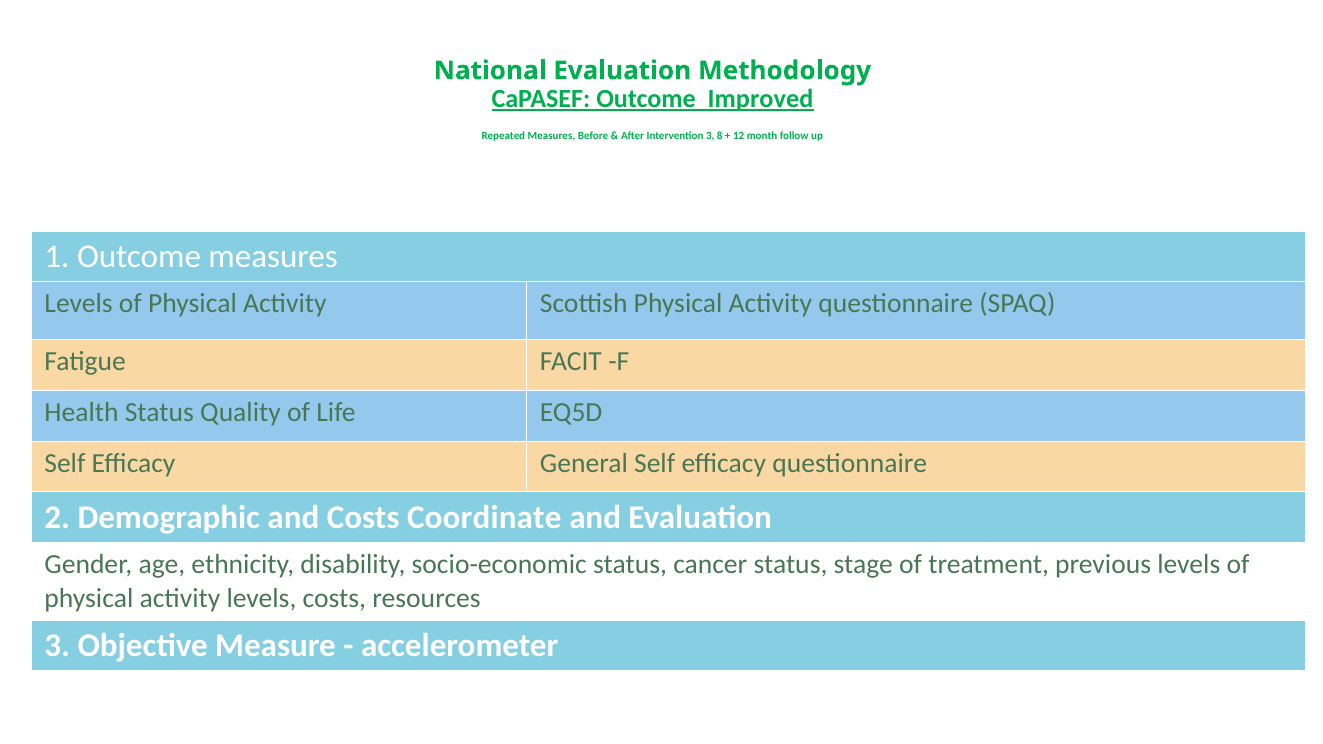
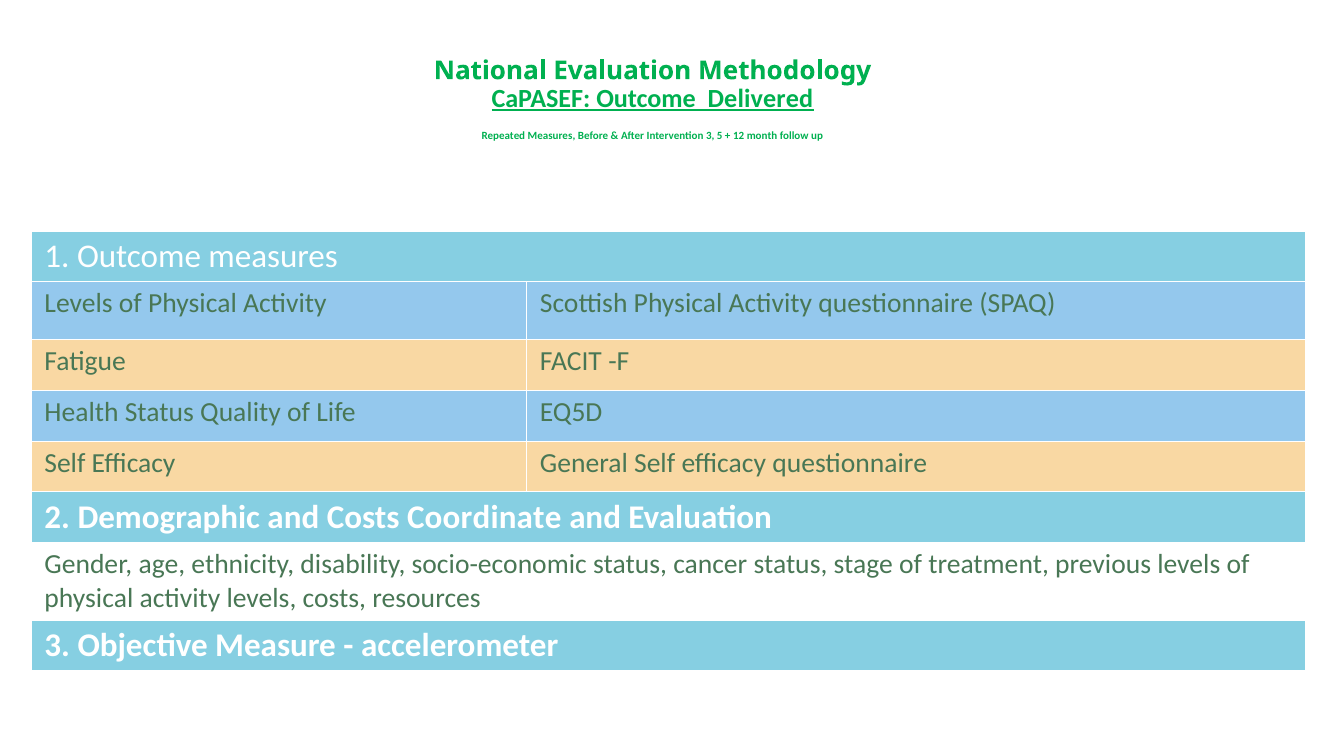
Improved: Improved -> Delivered (760, 99)
8: 8 -> 5 (720, 135)
